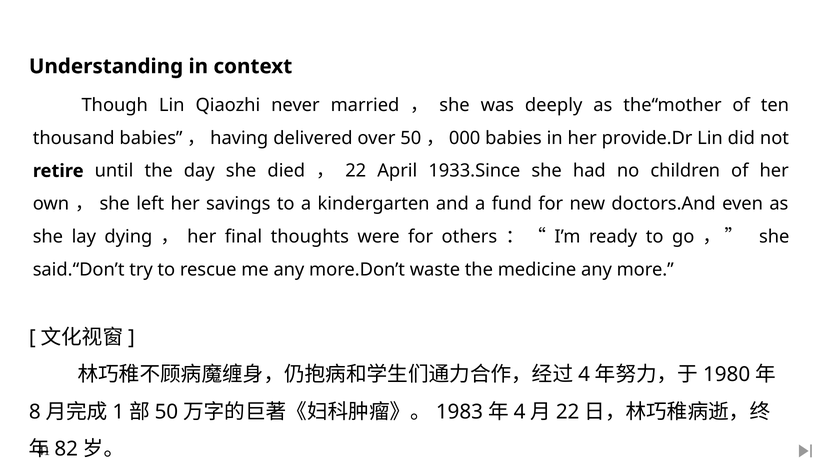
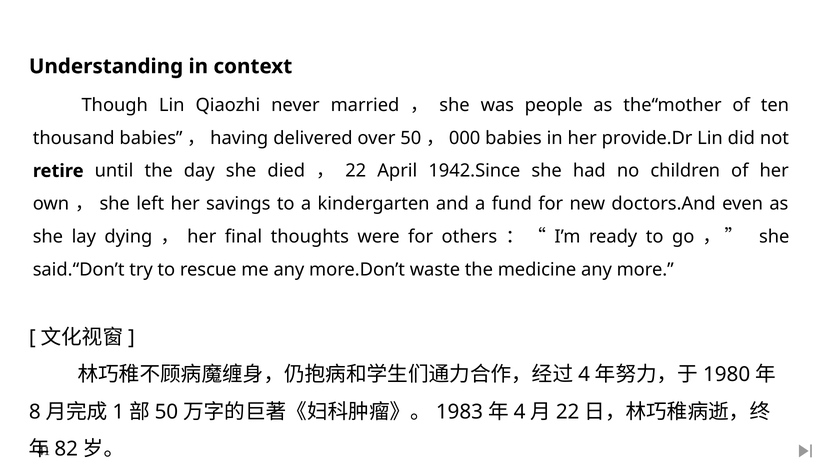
deeply: deeply -> people (554, 105)
1933.Since: 1933.Since -> 1942.Since (474, 171)
